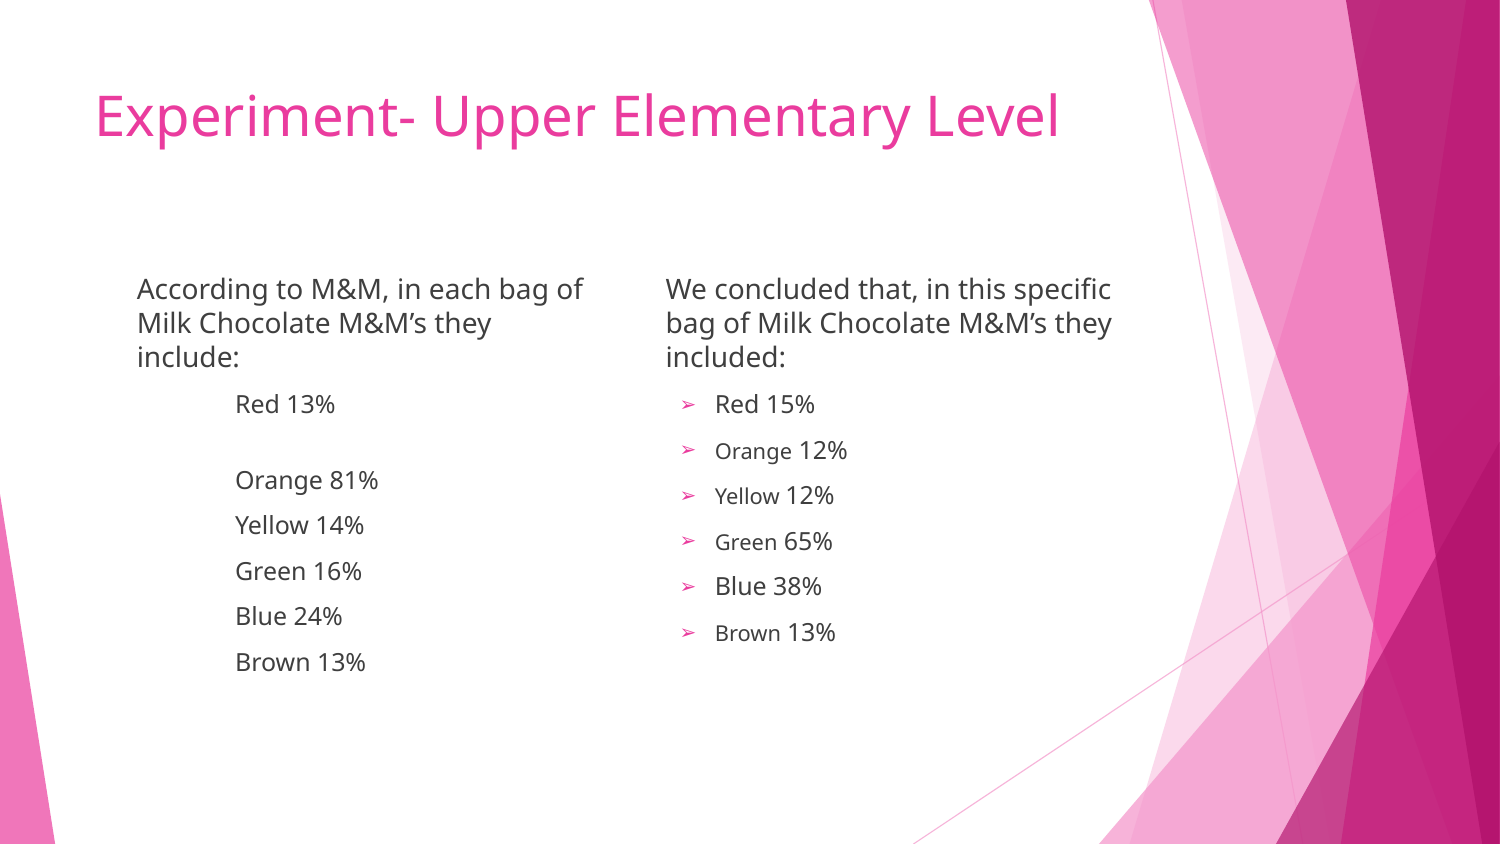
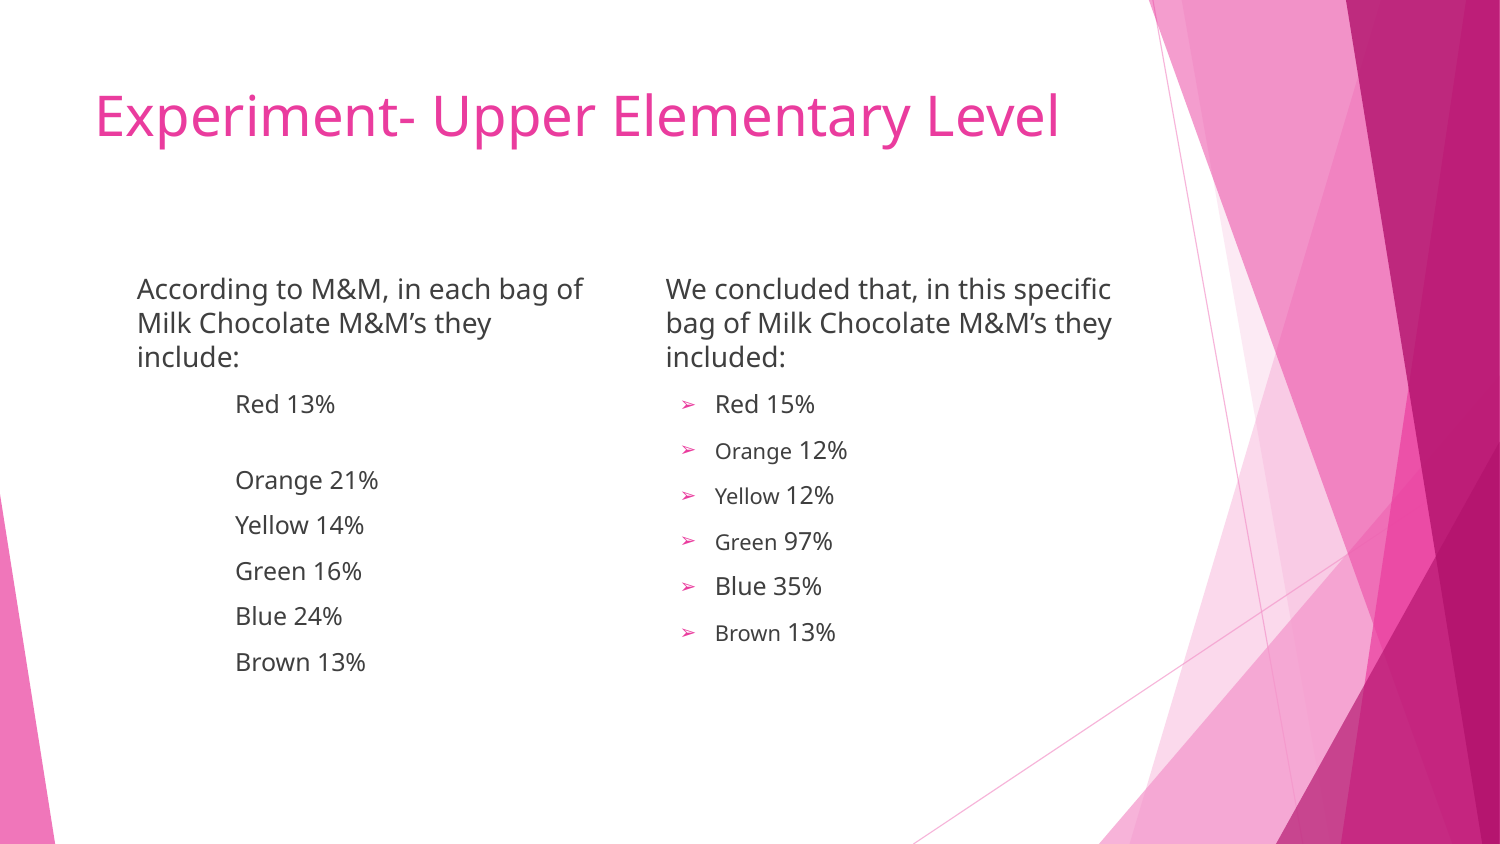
81%: 81% -> 21% (354, 481)
65%: 65% -> 97% (809, 542)
38%: 38% -> 35% (798, 588)
